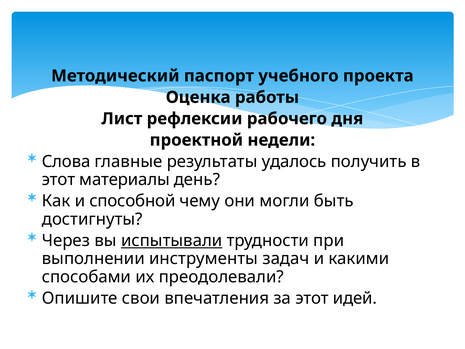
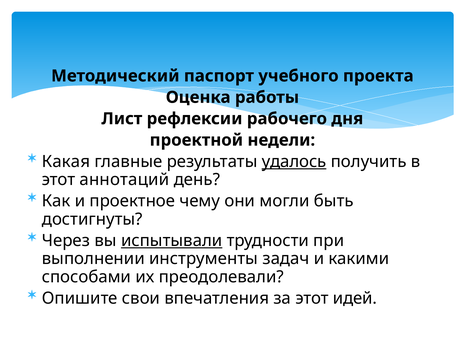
Слова: Слова -> Какая (66, 161)
удалось underline: none -> present (294, 161)
материалы: материалы -> аннотаций (124, 180)
способной: способной -> проектное (132, 201)
